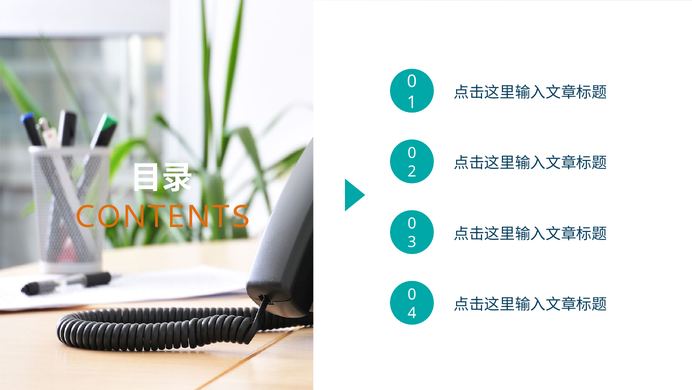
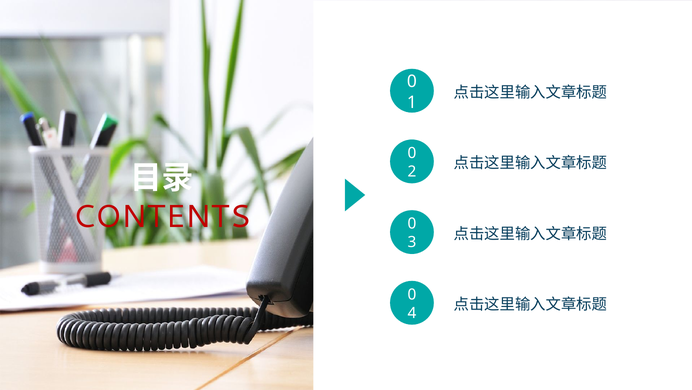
CONTENTS colour: orange -> red (162, 216)
